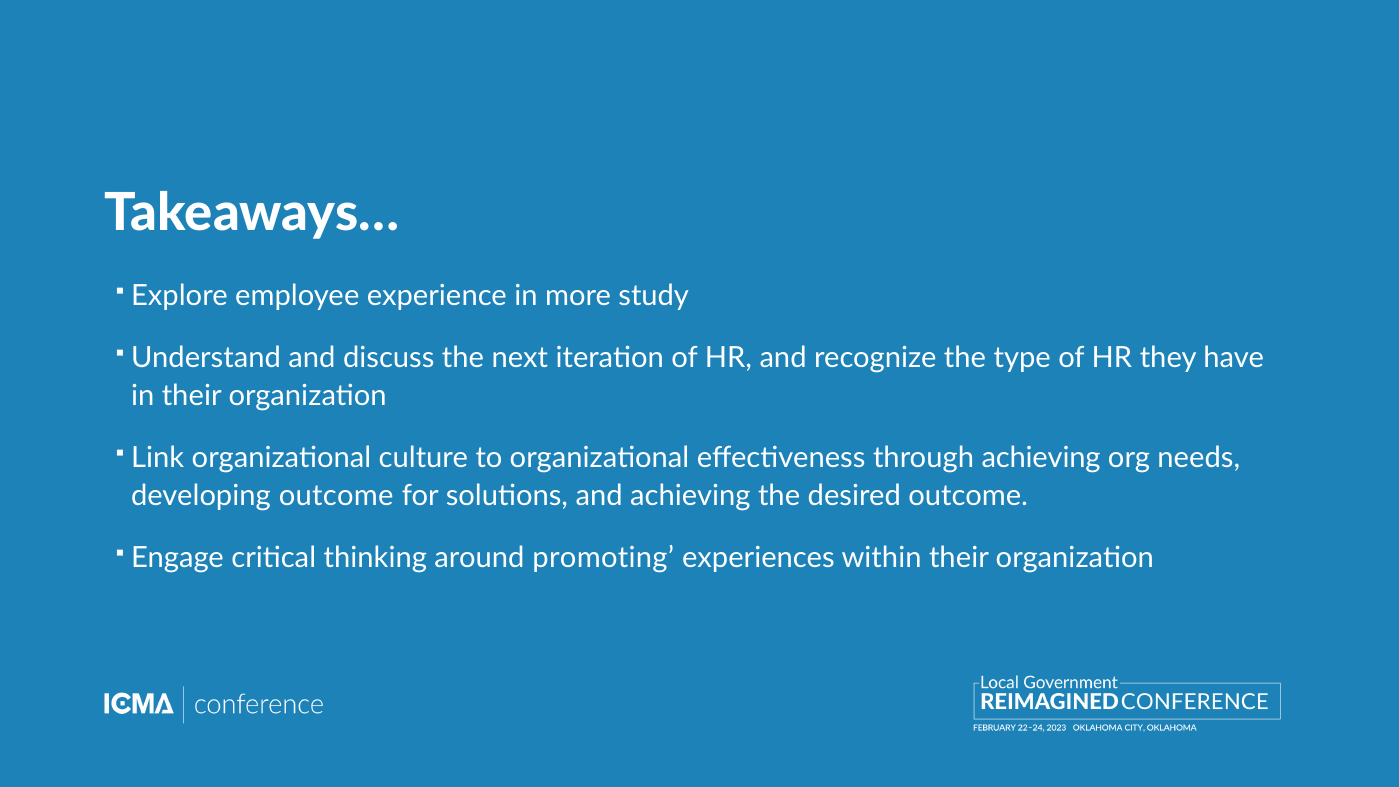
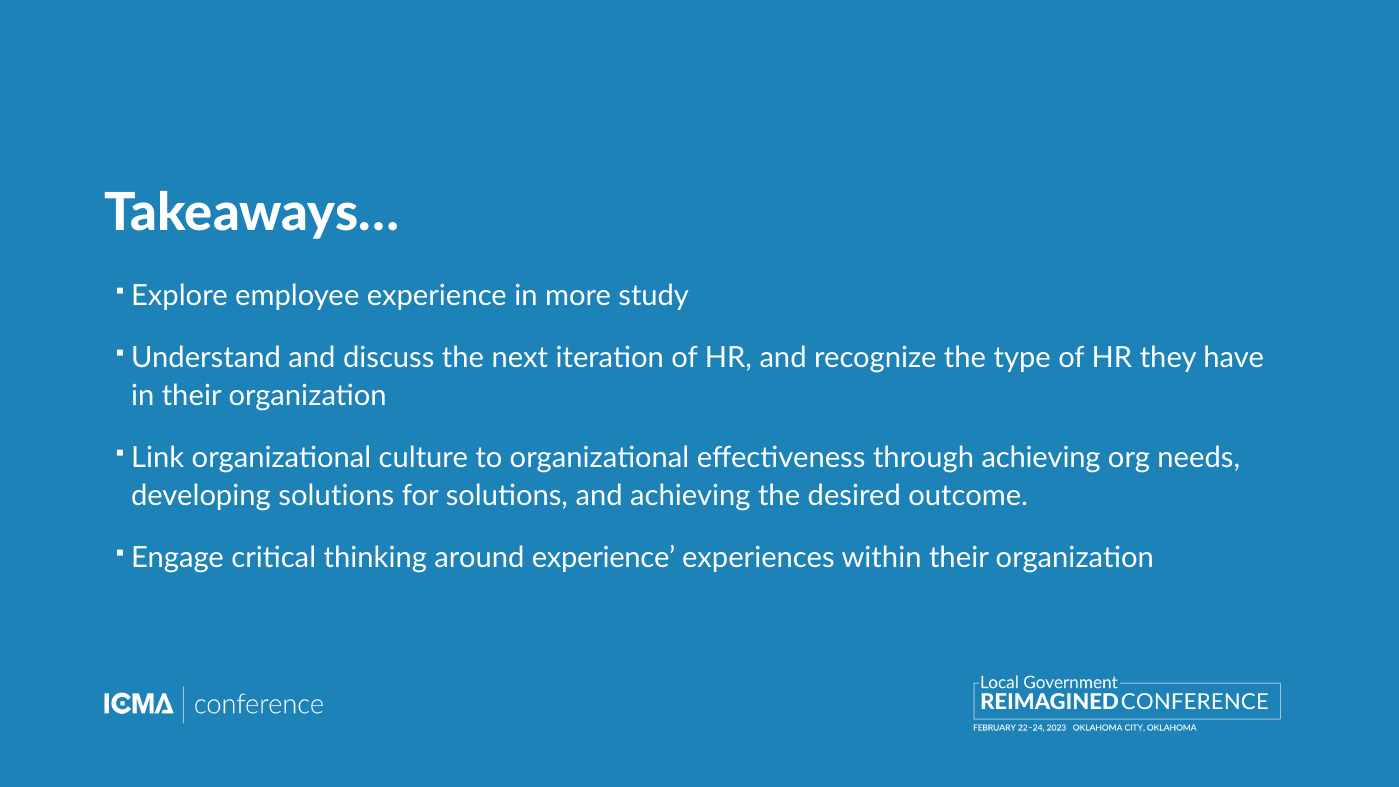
developing outcome: outcome -> solutions (336, 496)
around promoting: promoting -> experience (604, 558)
